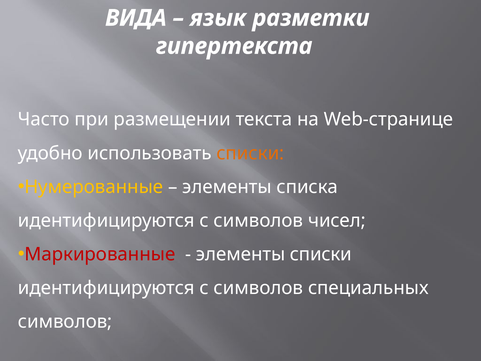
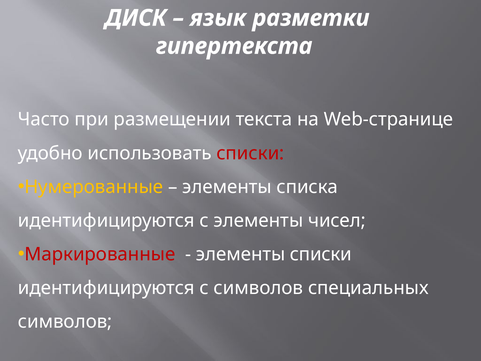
ВИДА: ВИДА -> ДИСК (136, 18)
списки colour: orange -> red (250, 153)
символов: символов -> элементы (258, 220)
